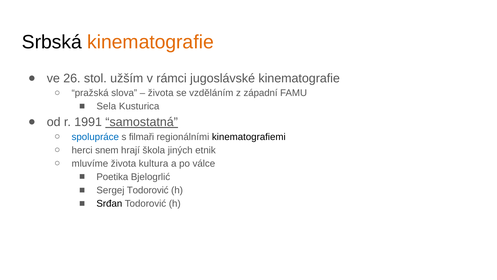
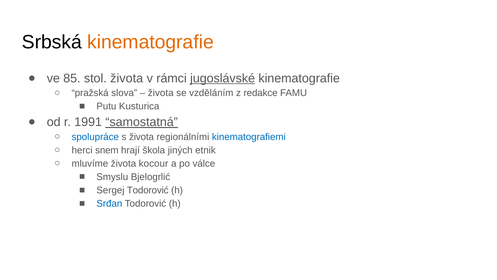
26: 26 -> 85 (72, 78)
stol užším: užším -> života (127, 78)
jugoslávské underline: none -> present (223, 78)
západní: západní -> redakce (261, 93)
Sela: Sela -> Putu (106, 106)
s filmaři: filmaři -> života (142, 137)
kinematografiemi colour: black -> blue (249, 137)
kultura: kultura -> kocour (154, 163)
Poetika: Poetika -> Smyslu (112, 177)
Srđan colour: black -> blue (109, 203)
